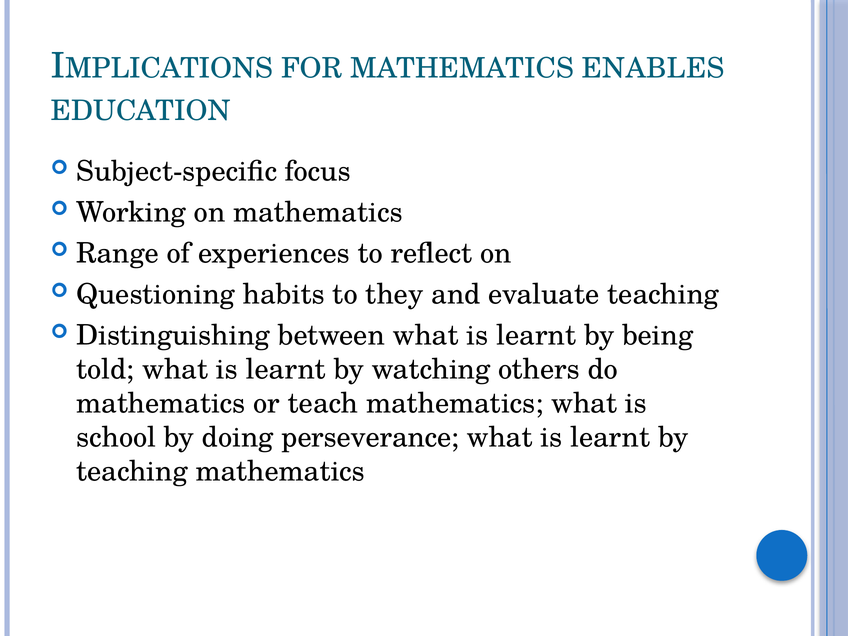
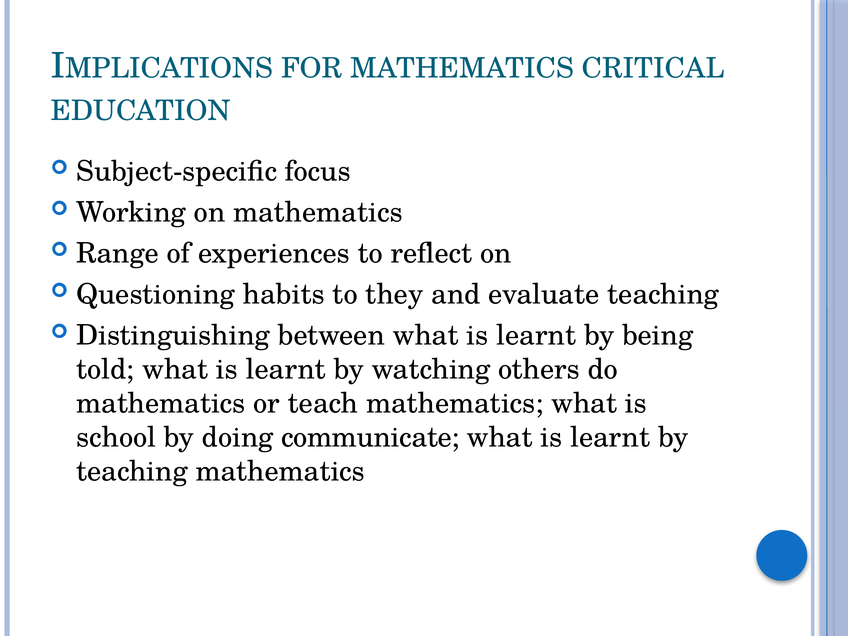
ENABLES: ENABLES -> CRITICAL (653, 68)
perseverance: perseverance -> communicate (370, 437)
